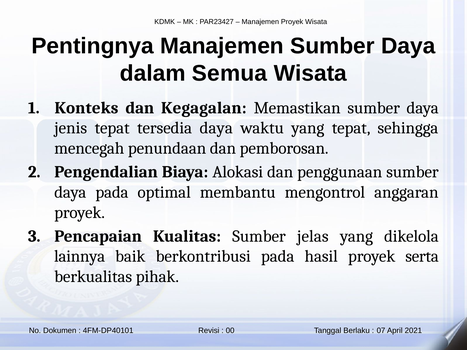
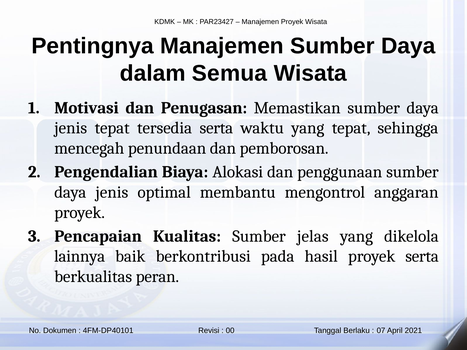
Konteks: Konteks -> Motivasi (87, 108)
Kegagalan: Kegagalan -> Penugasan (204, 108)
tersedia daya: daya -> serta (216, 128)
pada: pada -> jenis (112, 192)
pihak: pihak -> peran (157, 277)
